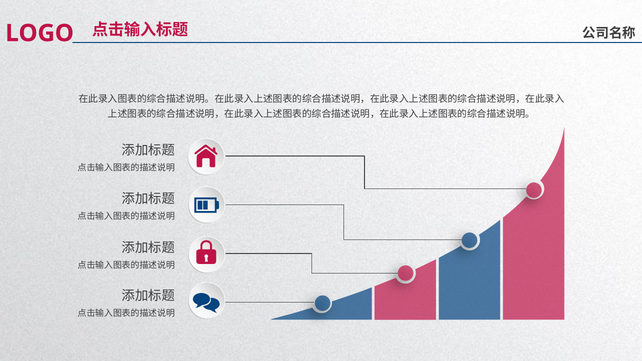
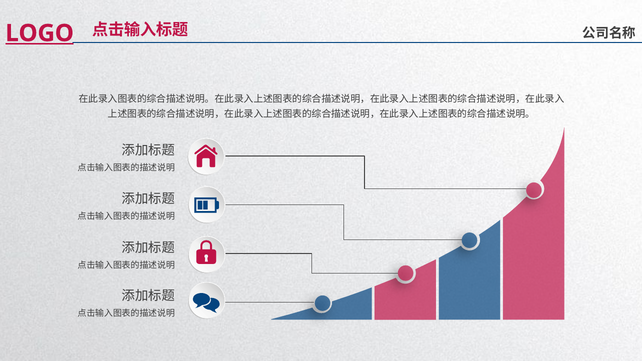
LOGO underline: none -> present (40, 33)
